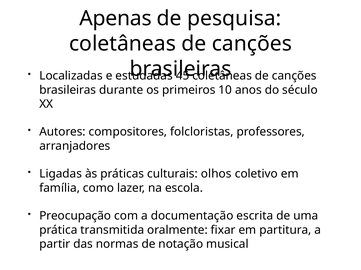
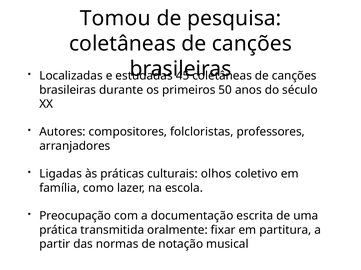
Apenas: Apenas -> Tomou (115, 18)
10: 10 -> 50 (225, 90)
